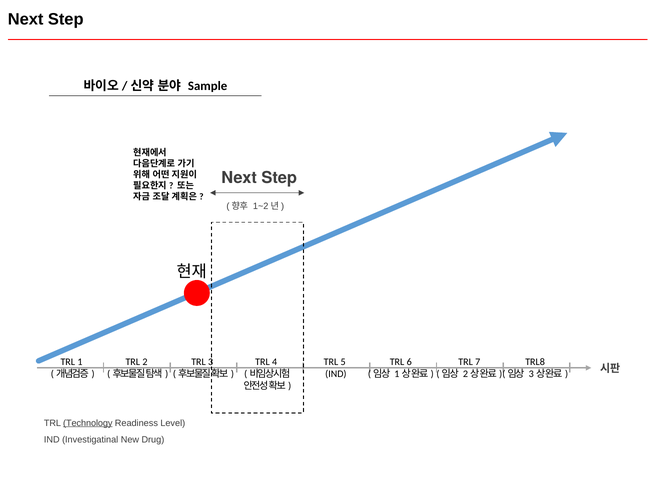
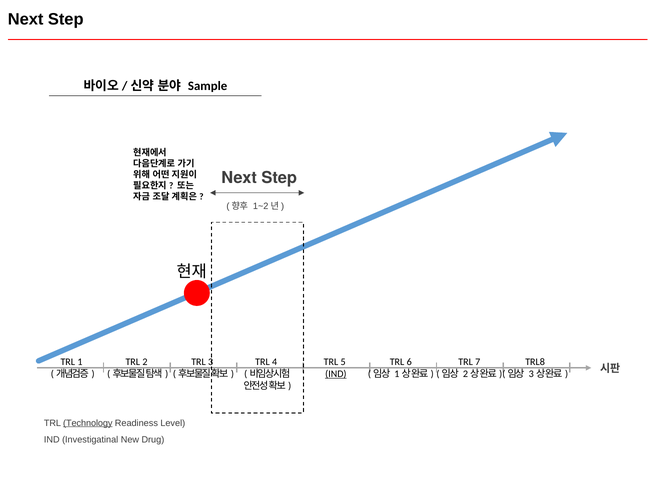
IND underline: none -> present (336, 373)
